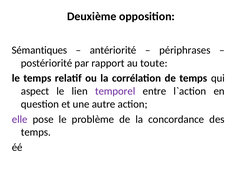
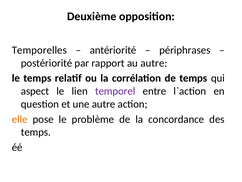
Sémantiques: Sémantiques -> Temporelles (39, 50)
au toute: toute -> autre (154, 63)
elle colour: purple -> orange (20, 119)
